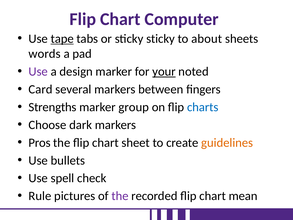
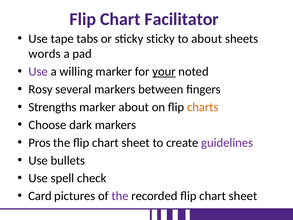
Computer: Computer -> Facilitator (182, 19)
tape underline: present -> none (62, 39)
design: design -> willing (76, 72)
Card: Card -> Rosy (41, 89)
marker group: group -> about (134, 107)
charts colour: blue -> orange (203, 107)
guidelines colour: orange -> purple (227, 143)
Rule: Rule -> Card (40, 196)
recorded flip chart mean: mean -> sheet (243, 196)
